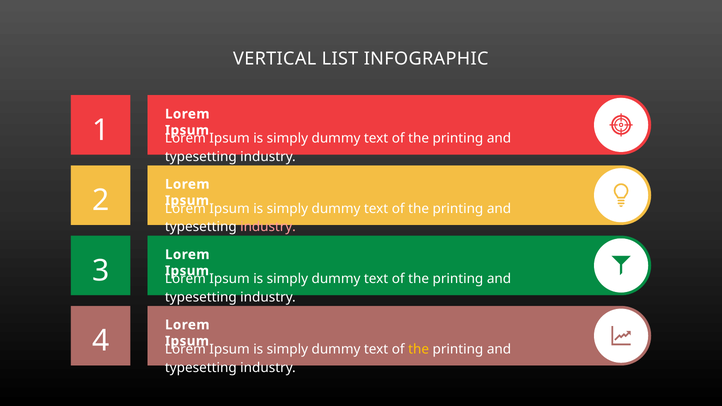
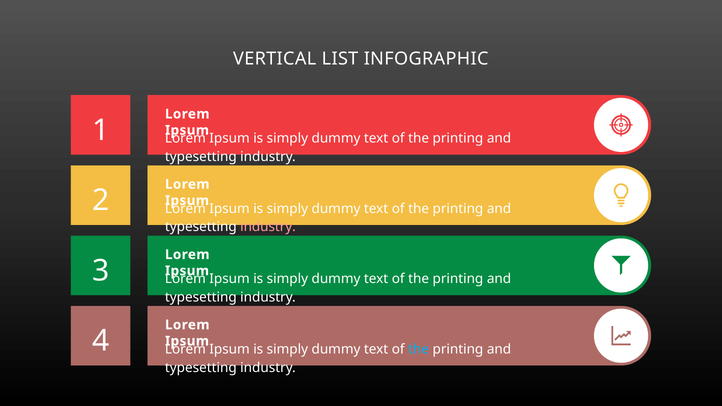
the colour: yellow -> light blue (419, 349)
